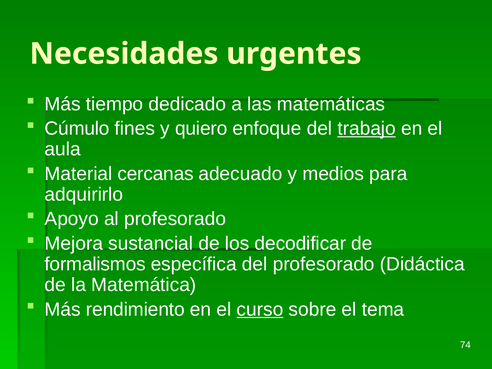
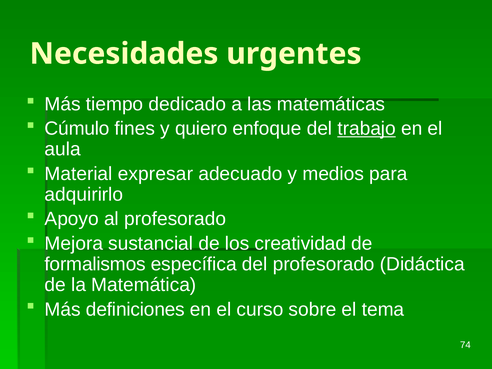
cercanas: cercanas -> expresar (155, 174)
decodificar: decodificar -> creatividad (300, 244)
rendimiento: rendimiento -> definiciones (135, 309)
curso underline: present -> none (260, 309)
